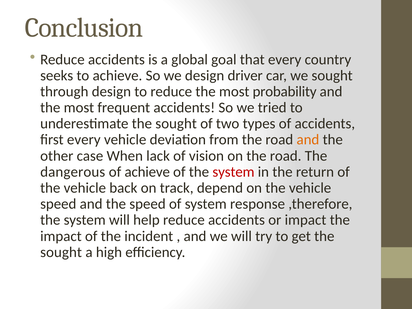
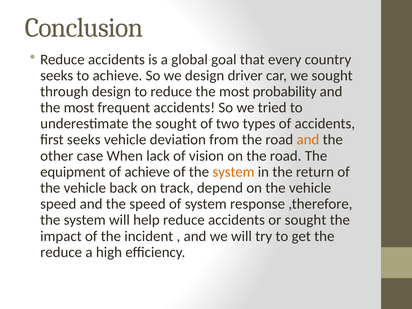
first every: every -> seeks (84, 140)
dangerous: dangerous -> equipment (73, 172)
system colour: red -> orange (233, 172)
or impact: impact -> sought (306, 220)
sought: sought -> reduce (61, 252)
